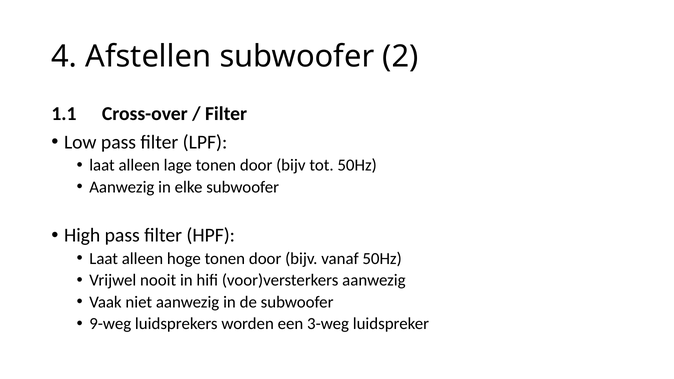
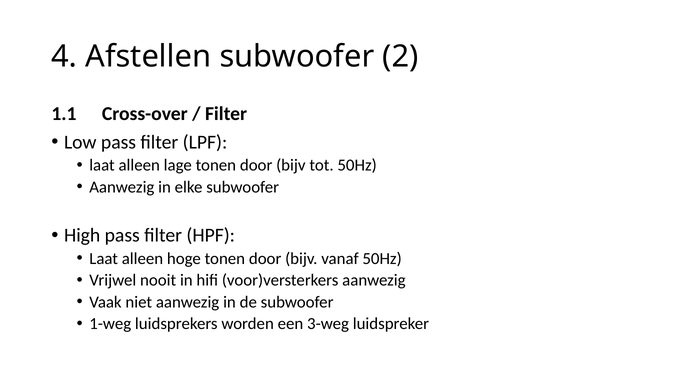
9-weg: 9-weg -> 1-weg (110, 324)
